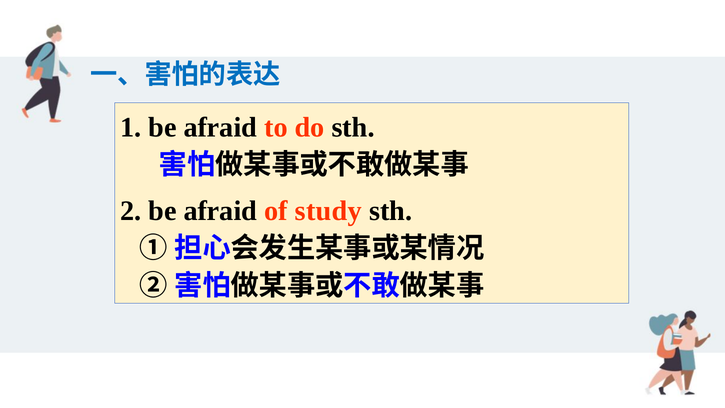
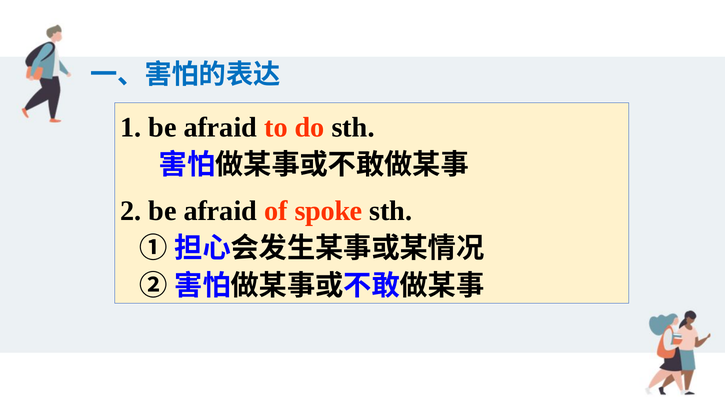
study: study -> spoke (329, 211)
